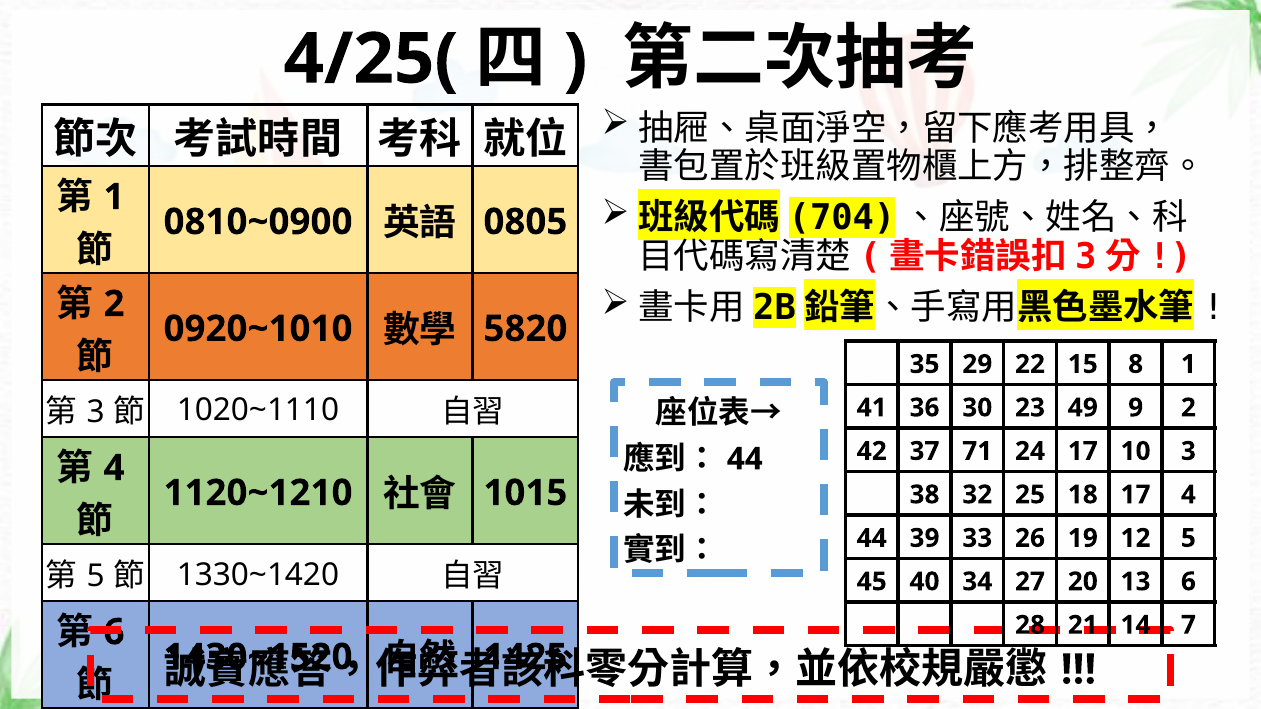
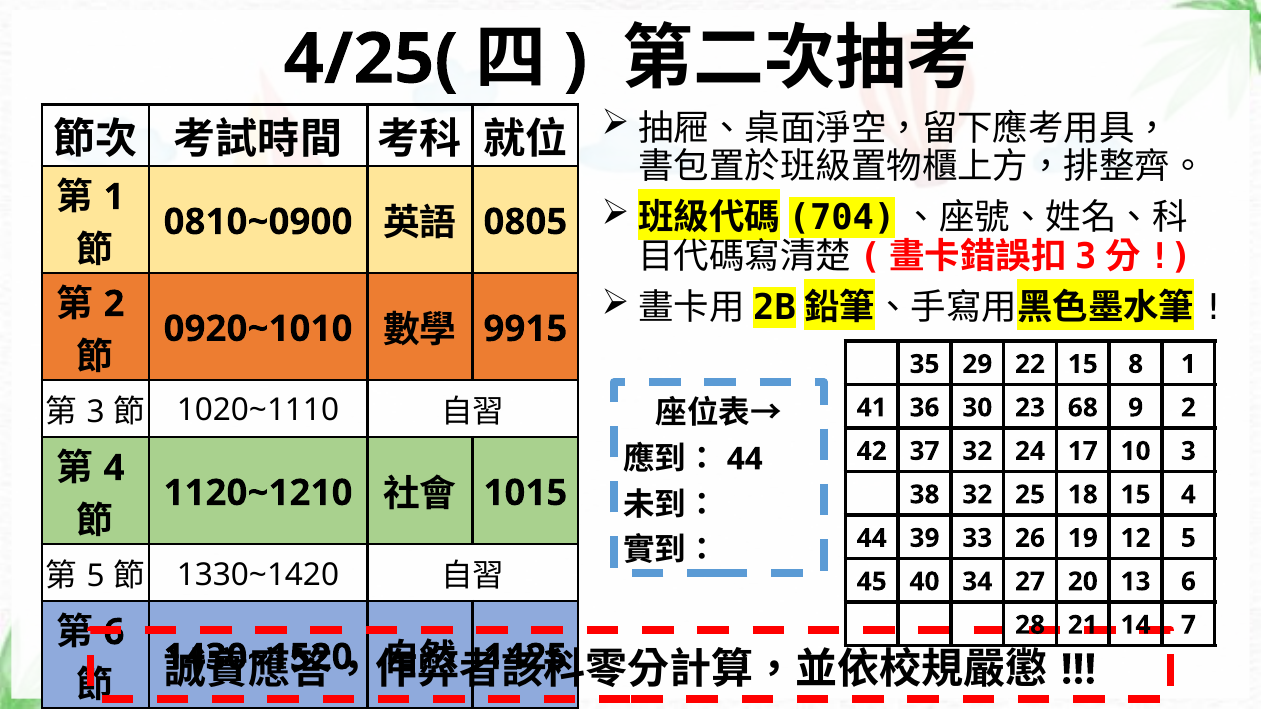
5820: 5820 -> 9915 (525, 329)
49: 49 -> 68 (1083, 408)
37 71: 71 -> 32 (977, 451)
18 17: 17 -> 15 (1136, 495)
